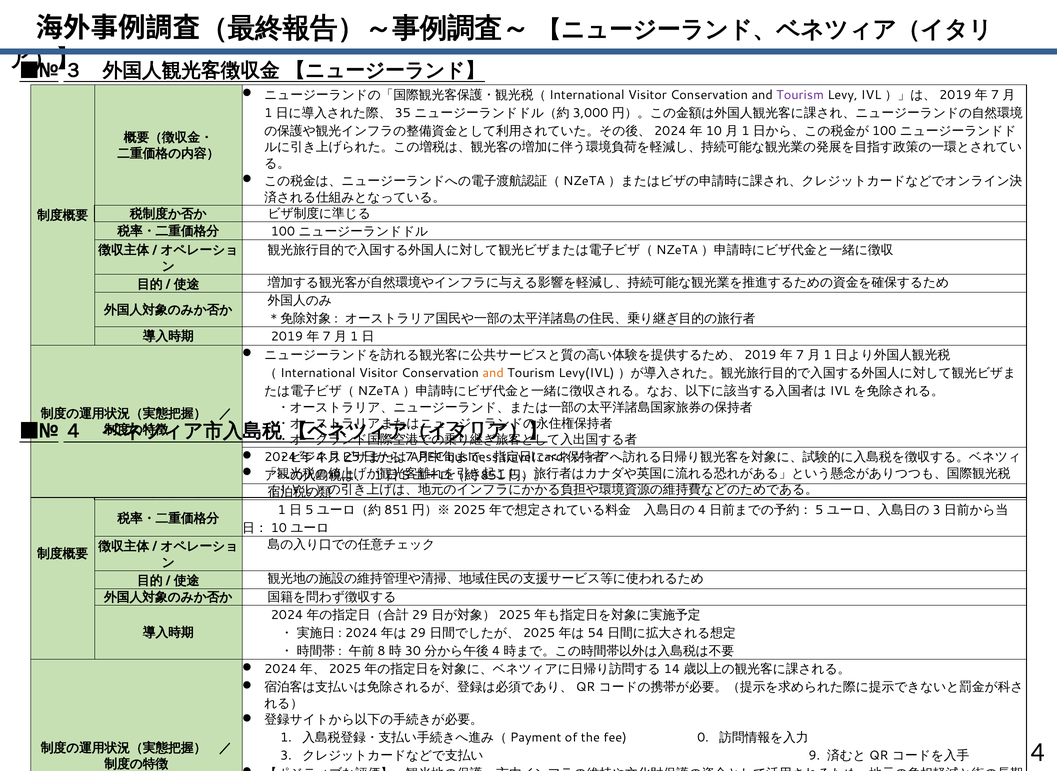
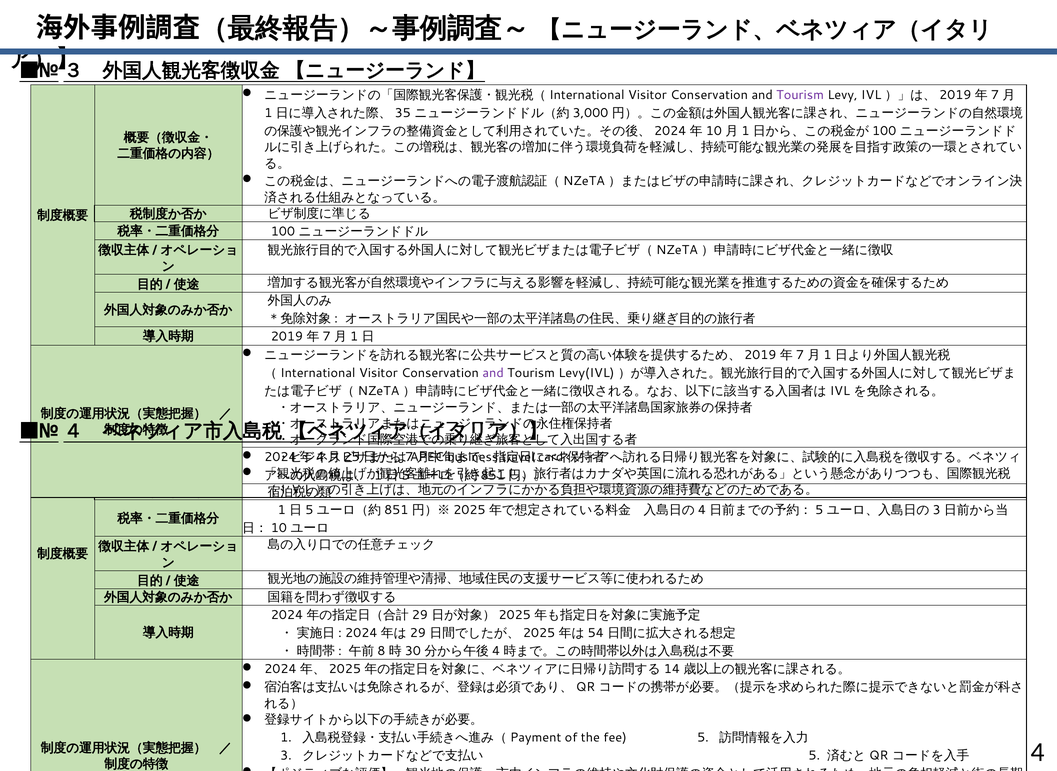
and colour: orange -> purple (493, 373)
fee 0: 0 -> 5 (703, 737)
9: 9 -> 5 (814, 755)
